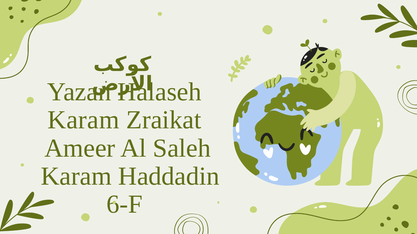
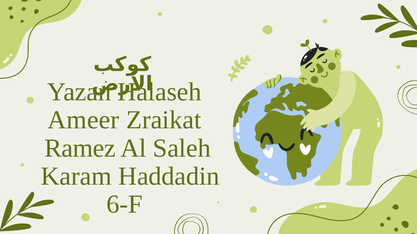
Karam: Karam -> Ameer (83, 120)
Ameer: Ameer -> Ramez (80, 148)
